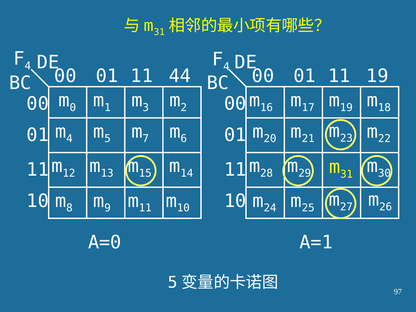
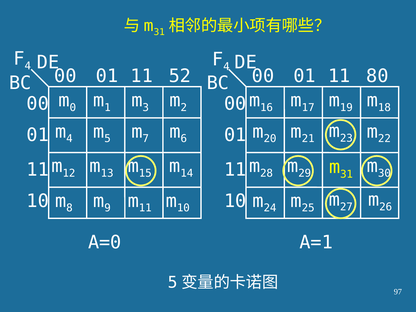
44: 44 -> 52 (180, 76)
11 19: 19 -> 80 (377, 76)
